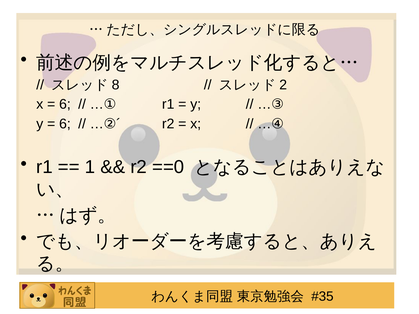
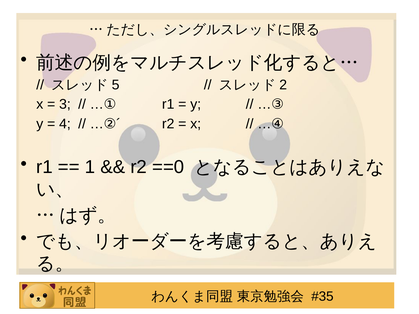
8: 8 -> 5 (116, 85)
6: 6 -> 3 (65, 104)
6: 6 -> 4 (65, 124)
